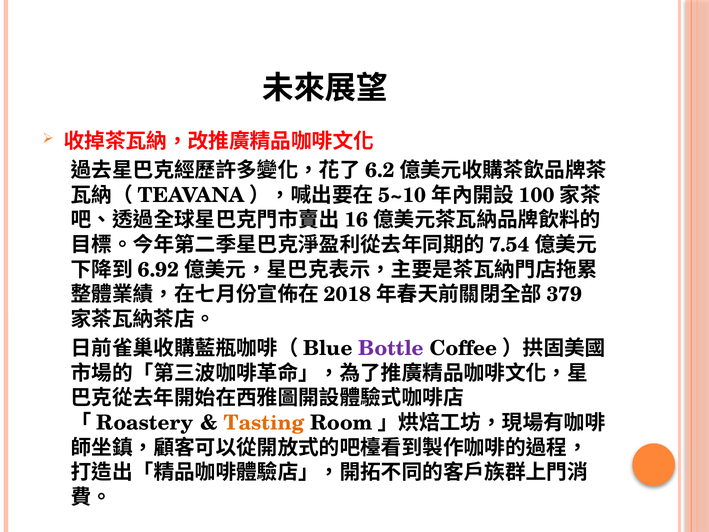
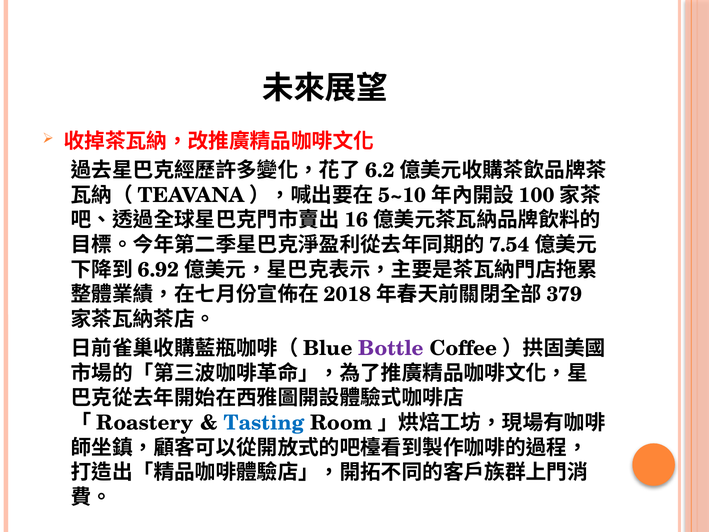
Tasting colour: orange -> blue (264, 423)
